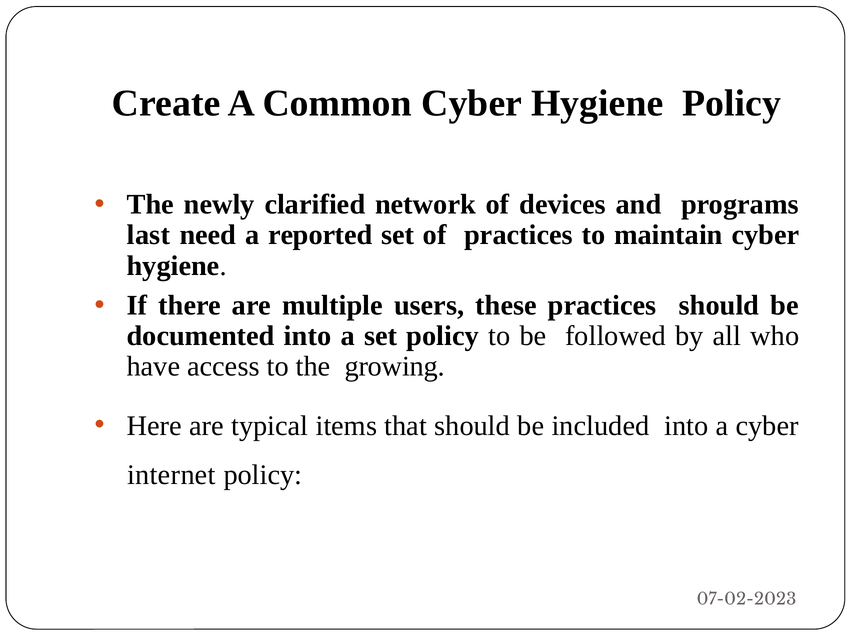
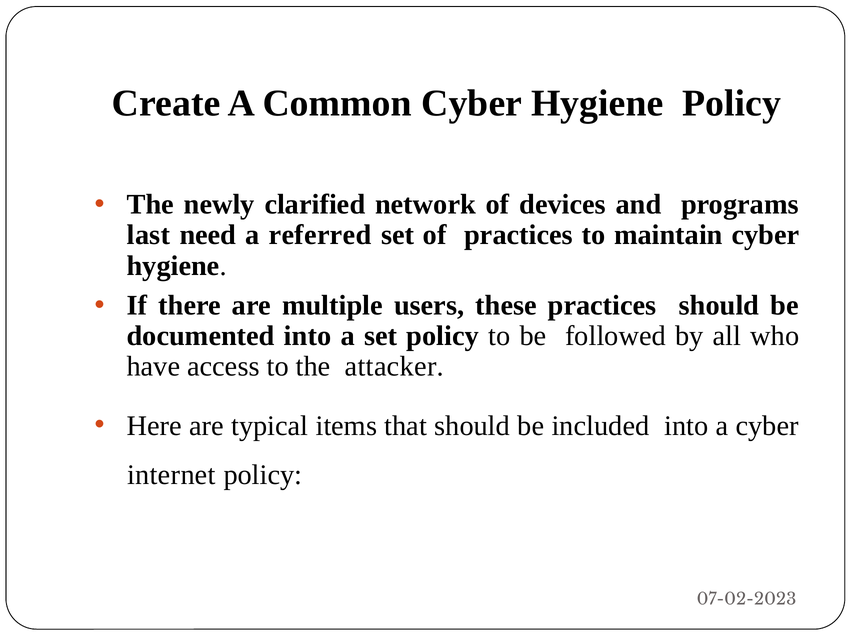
reported: reported -> referred (320, 235)
growing: growing -> attacker (394, 367)
